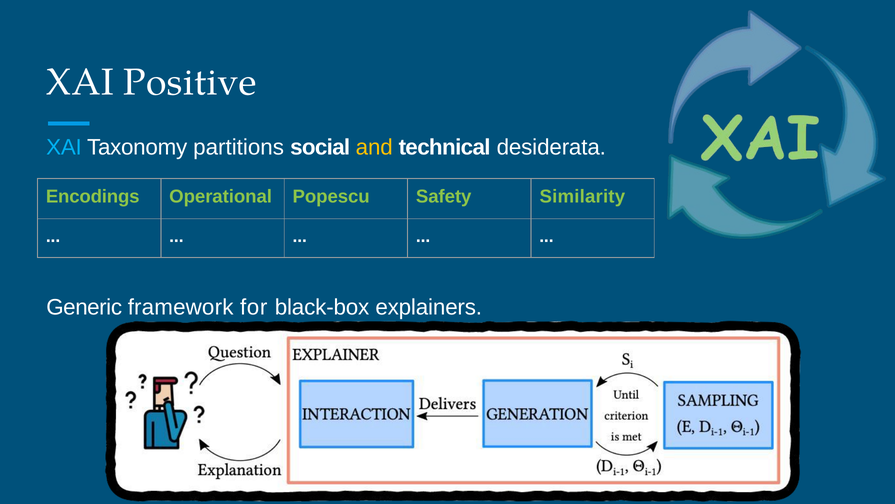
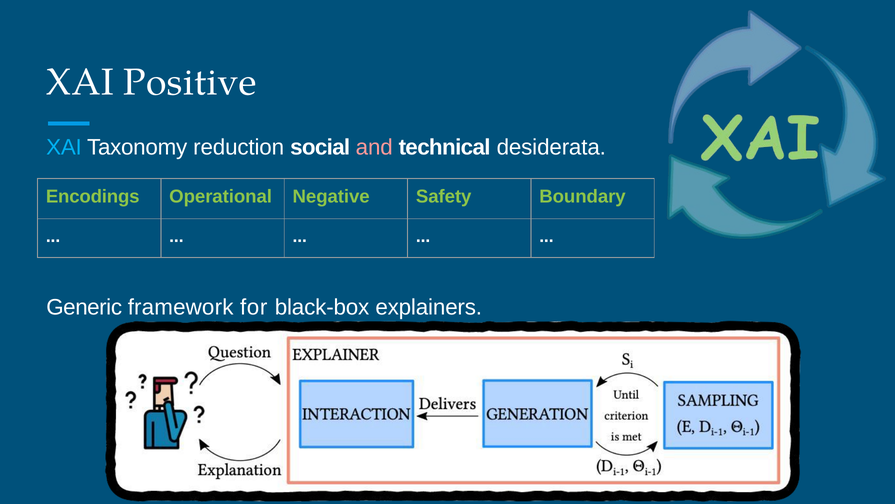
partitions: partitions -> reduction (239, 147)
and colour: yellow -> pink (374, 147)
Popescu: Popescu -> Negative (331, 197)
Similarity: Similarity -> Boundary (582, 197)
